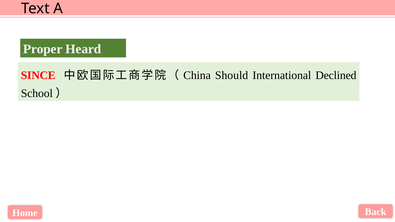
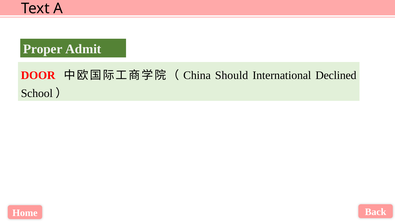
Heard: Heard -> Admit (83, 49)
SINCE: SINCE -> DOOR (38, 75)
